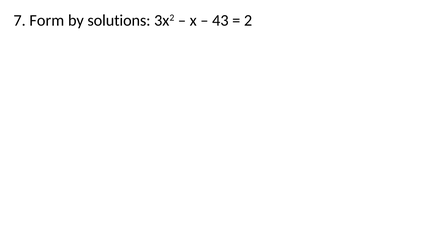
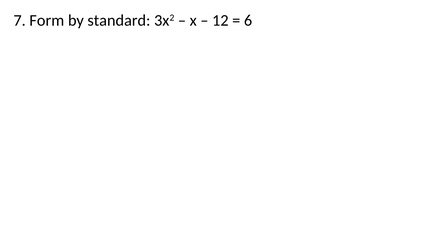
solutions: solutions -> standard (119, 20)
43: 43 -> 12 (220, 20)
2: 2 -> 6 (248, 20)
